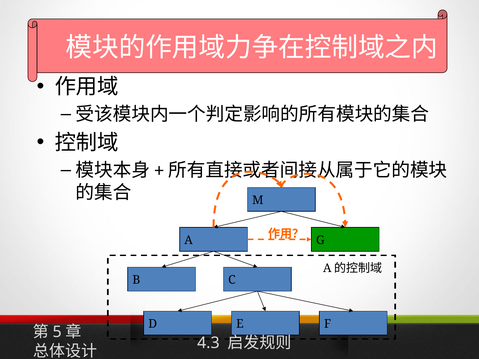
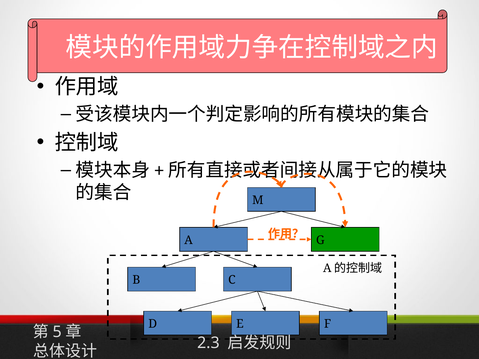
4.3: 4.3 -> 2.3 (208, 343)
